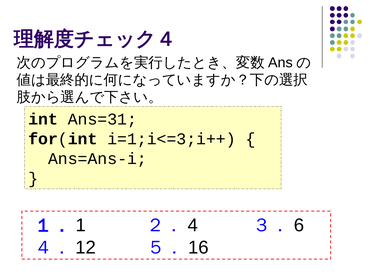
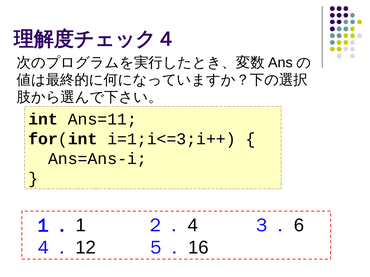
Ans=31: Ans=31 -> Ans=11 (102, 120)
